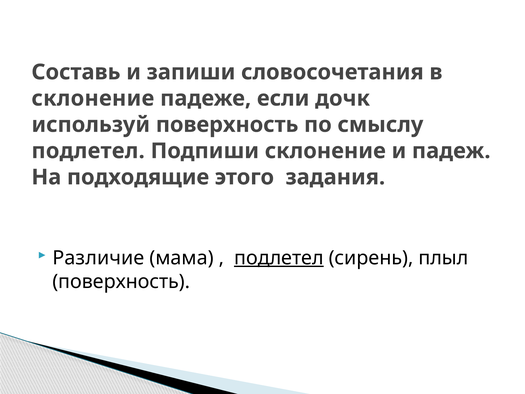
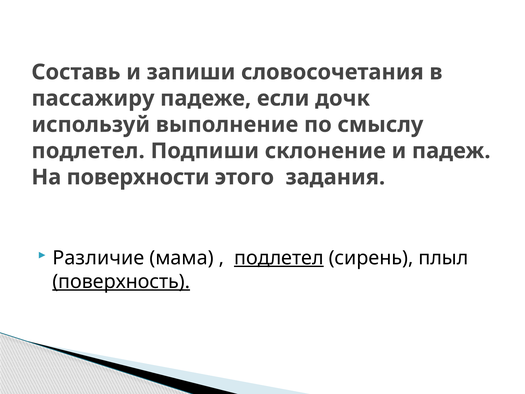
склонение: склонение -> пассажиру (93, 98)
используй поверхность: поверхность -> выполнение (227, 125)
подходящие: подходящие -> поверхности (138, 177)
поверхность underline: none -> present (121, 281)
